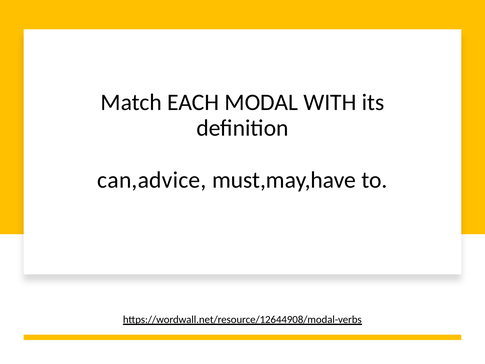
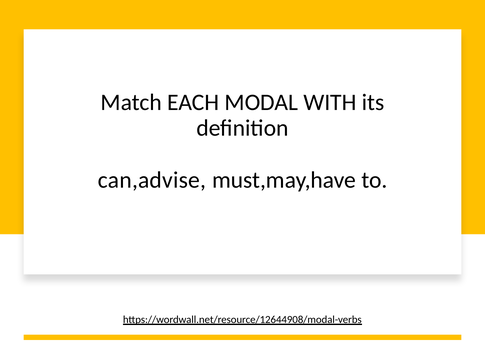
can,advice: can,advice -> can,advise (152, 180)
